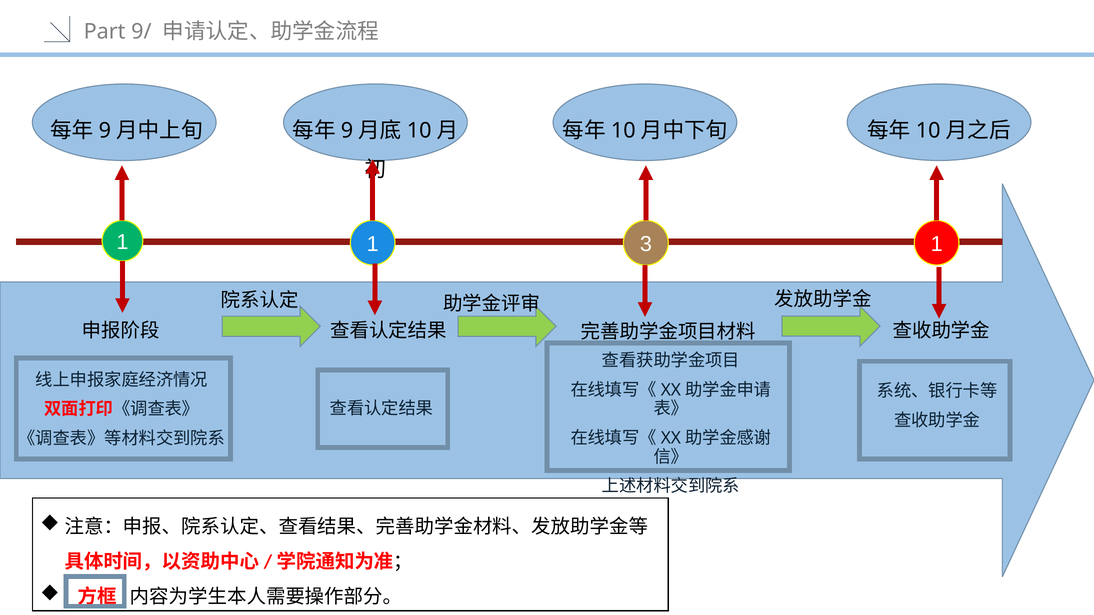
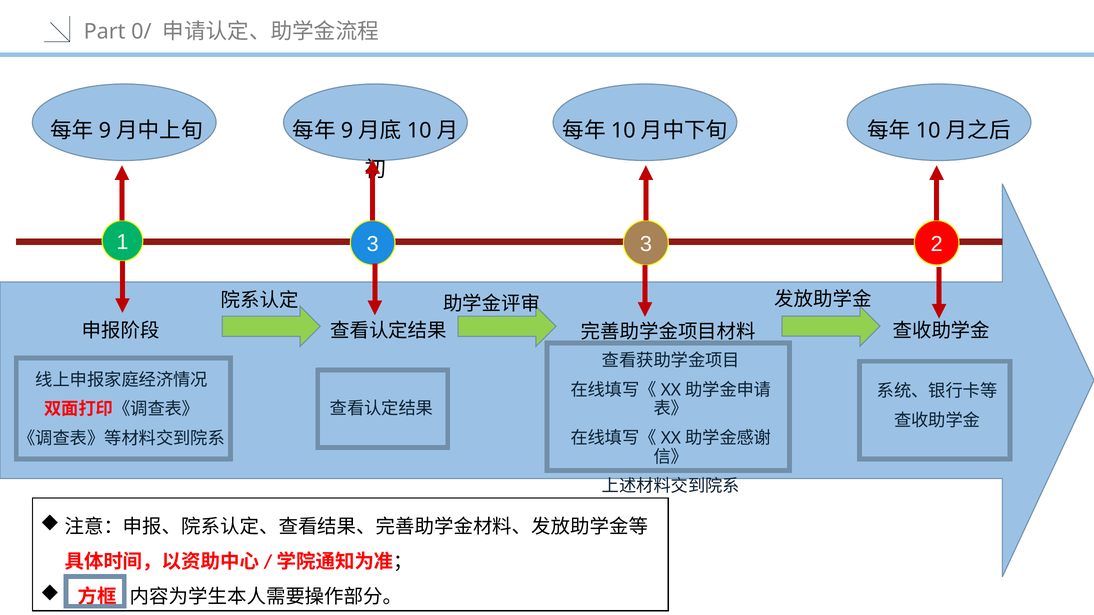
9/: 9/ -> 0/ (141, 32)
1 1: 1 -> 3 (373, 244)
3 1: 1 -> 2 (937, 244)
